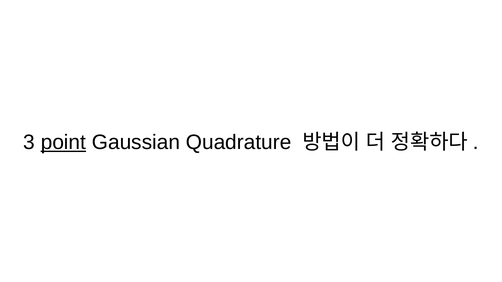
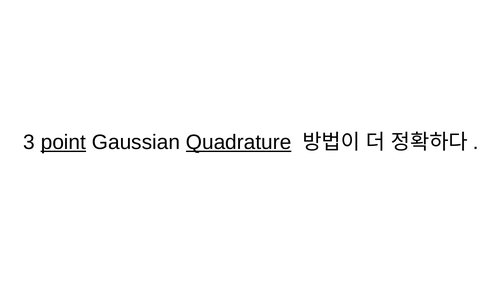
Quadrature underline: none -> present (239, 142)
